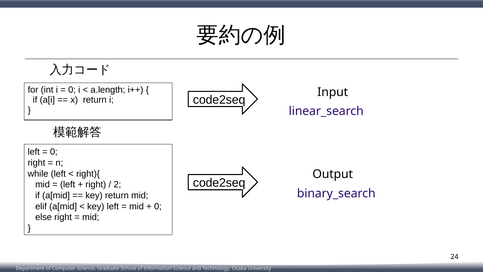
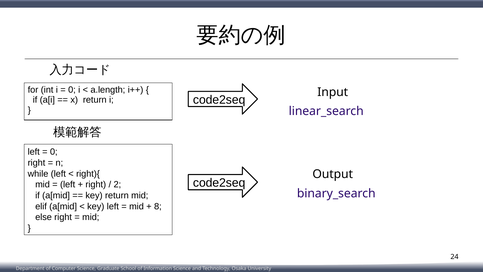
0: 0 -> 8 (158, 206)
